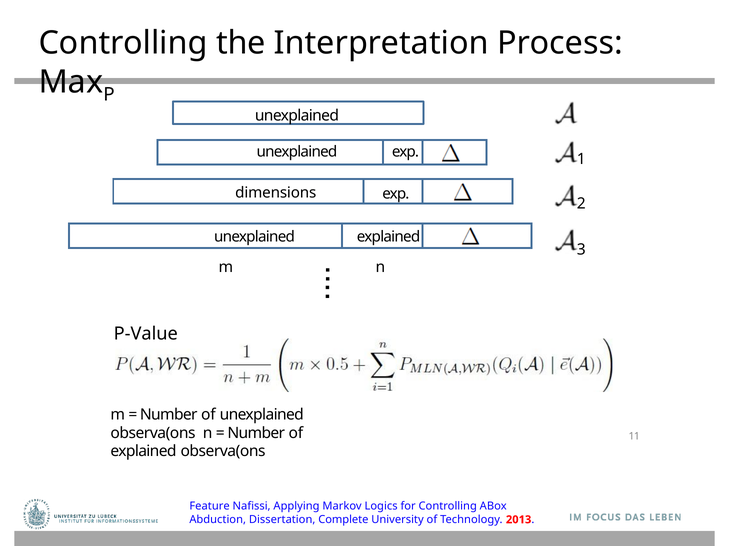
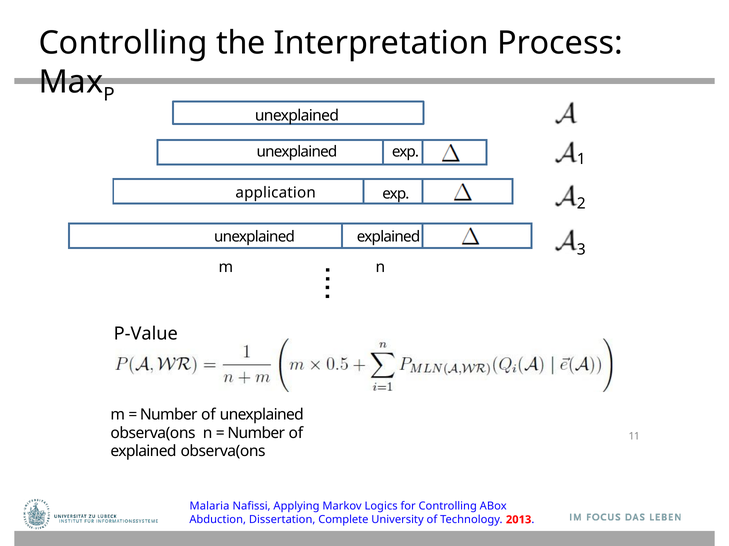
dimensions: dimensions -> application (276, 193)
Feature: Feature -> Malaria (210, 507)
